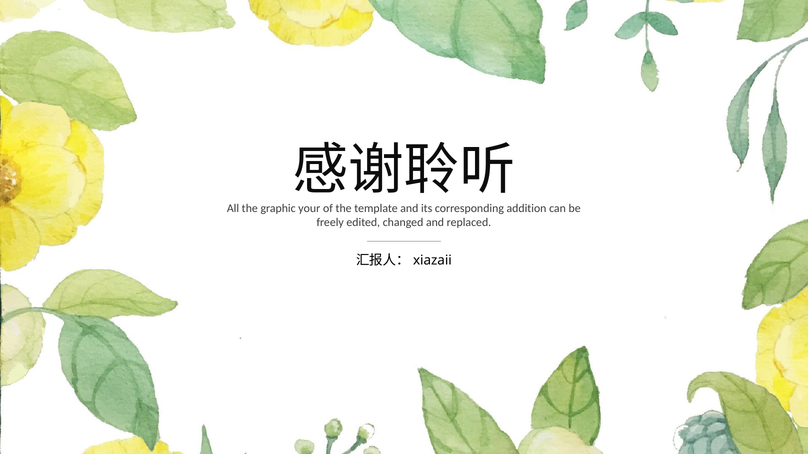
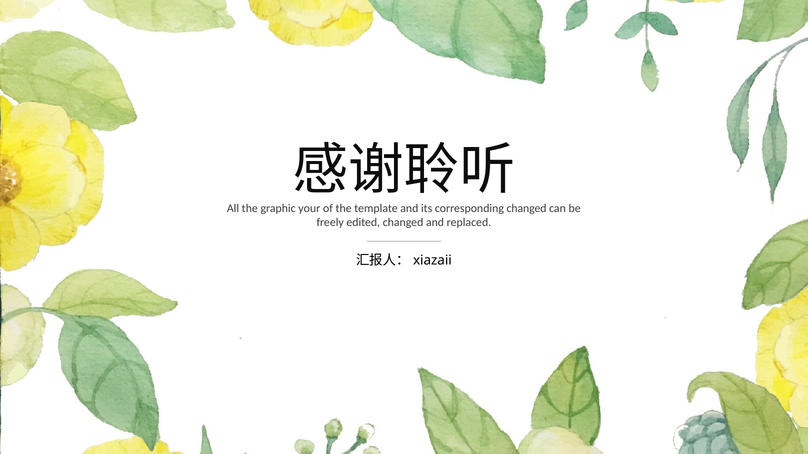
corresponding addition: addition -> changed (527, 209)
